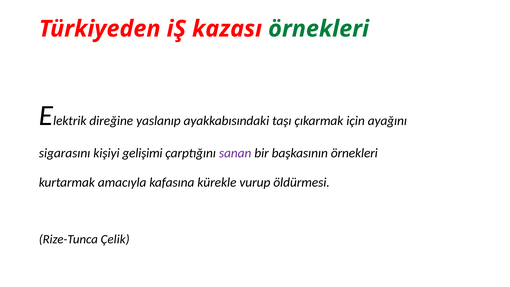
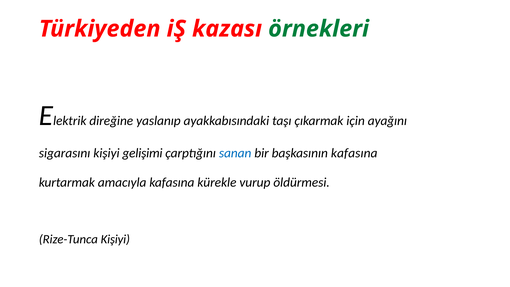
sanan colour: purple -> blue (235, 153)
başkasının örnekleri: örnekleri -> kafasına (354, 153)
Rize-Tunca Çelik: Çelik -> Kişiyi (115, 239)
